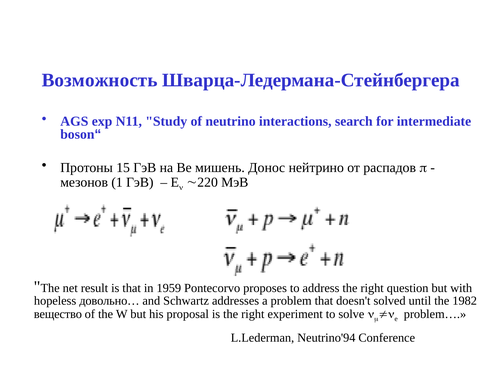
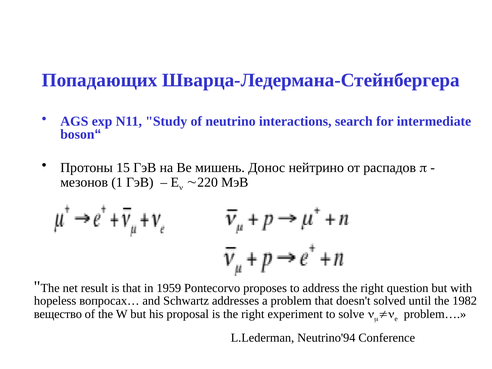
Возможность: Возможность -> Попадающих (100, 80)
довольно…: довольно… -> вопросах… (109, 301)
